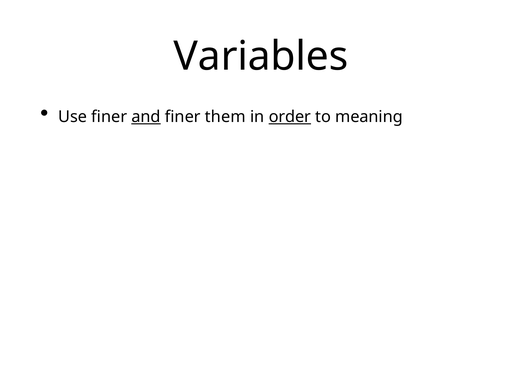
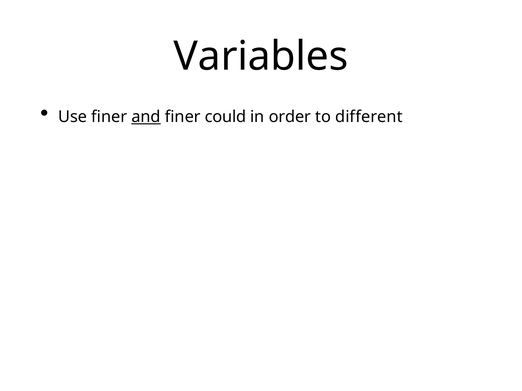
them: them -> could (226, 117)
order underline: present -> none (290, 117)
meaning: meaning -> different (369, 117)
